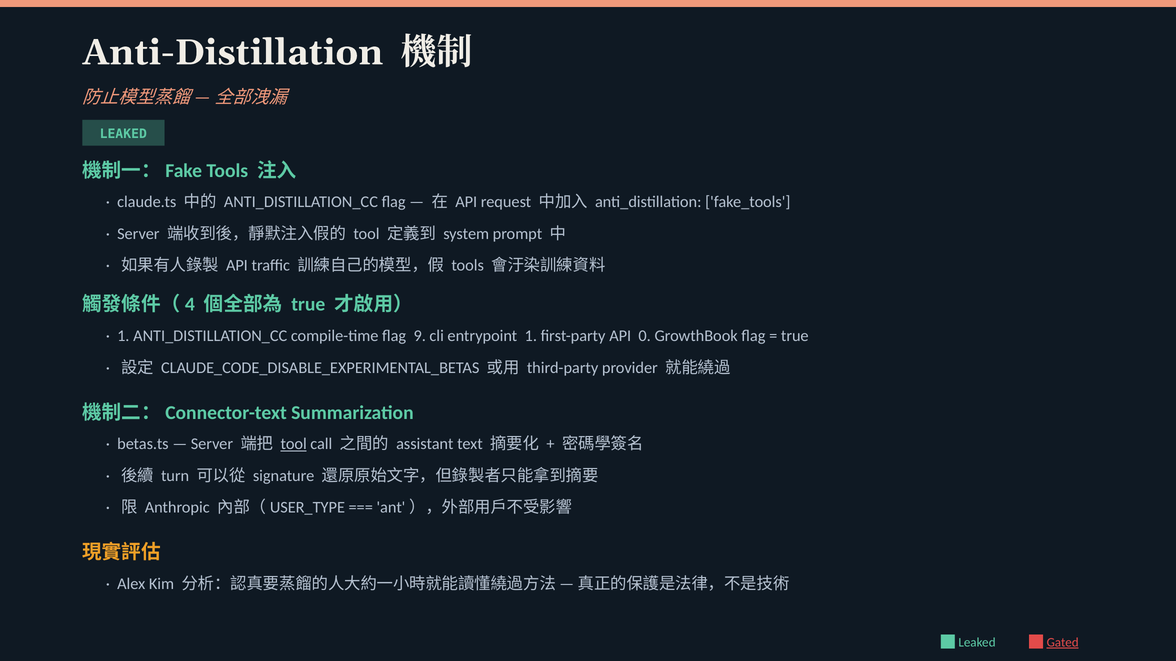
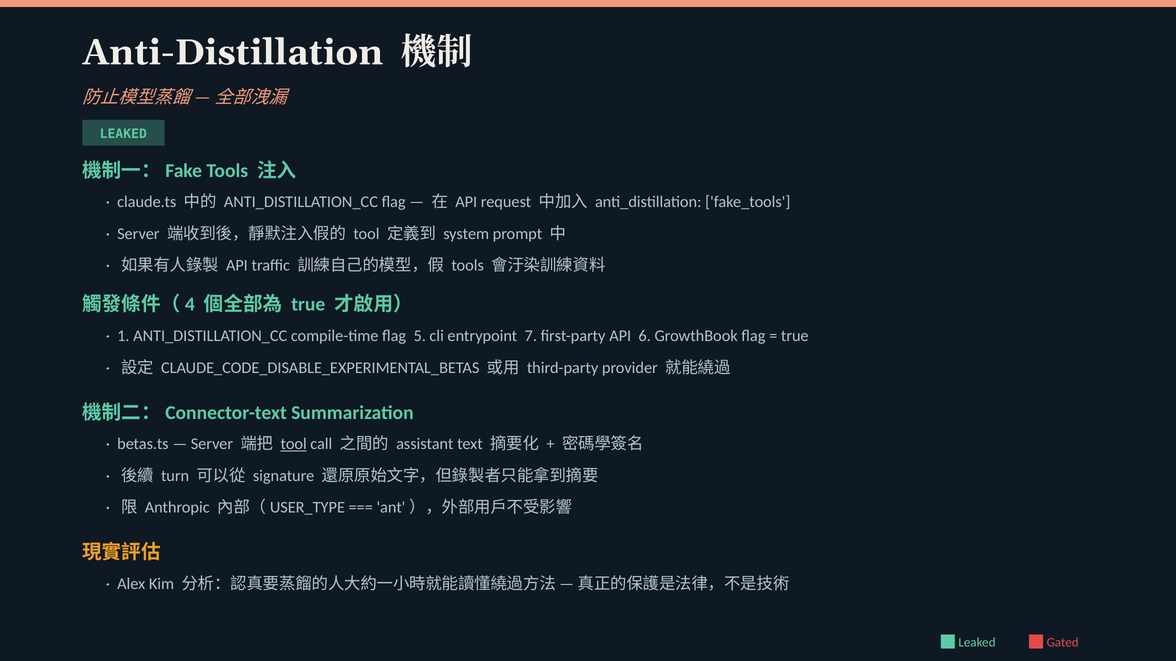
9: 9 -> 5 (420, 336)
entrypoint 1: 1 -> 7 (531, 336)
0: 0 -> 6 (645, 336)
Gated underline: present -> none (1063, 643)
